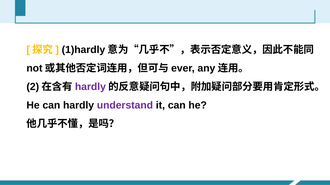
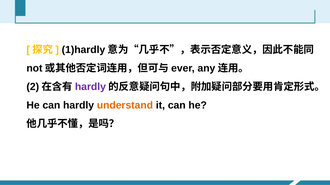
understand colour: purple -> orange (125, 106)
